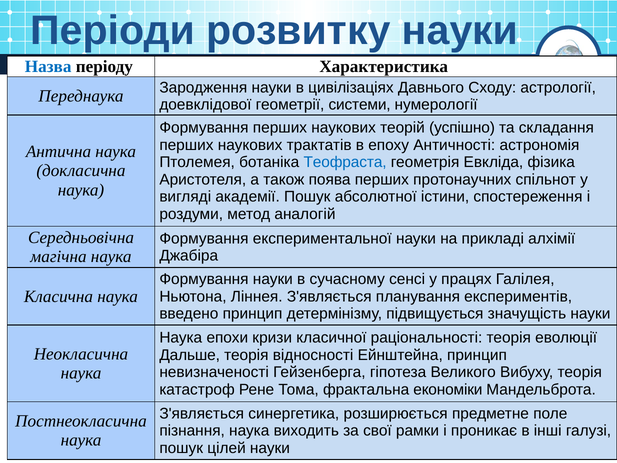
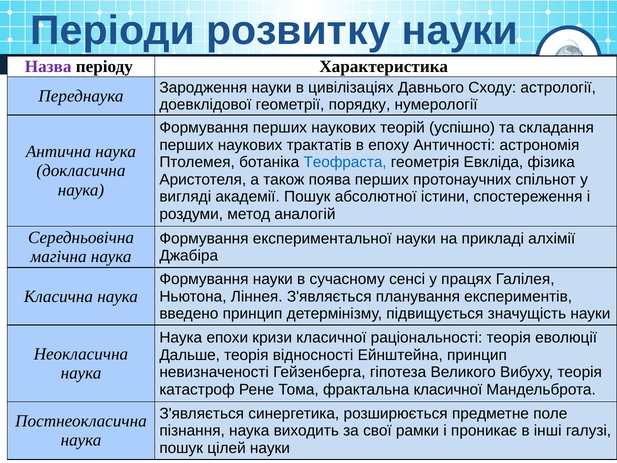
Назва colour: blue -> purple (48, 67)
системи: системи -> порядку (360, 105)
фрактальна економіки: економіки -> класичної (448, 389)
